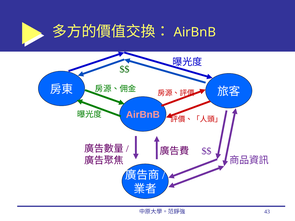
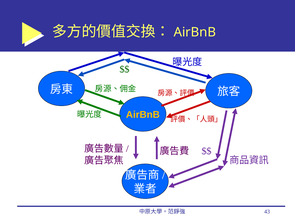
AirBnB colour: pink -> yellow (143, 115)
